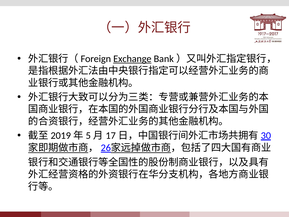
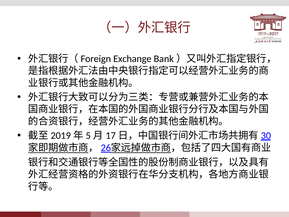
Exchange underline: present -> none (132, 59)
